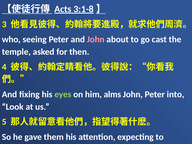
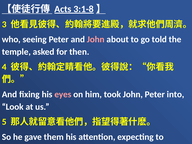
cast: cast -> told (159, 39)
eyes colour: light green -> pink (63, 94)
alms: alms -> took (112, 94)
